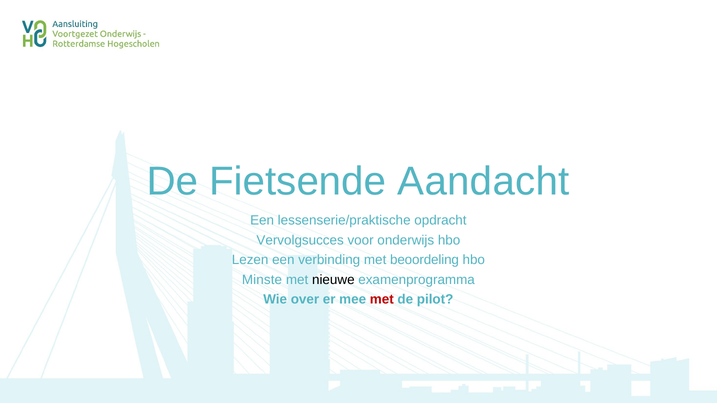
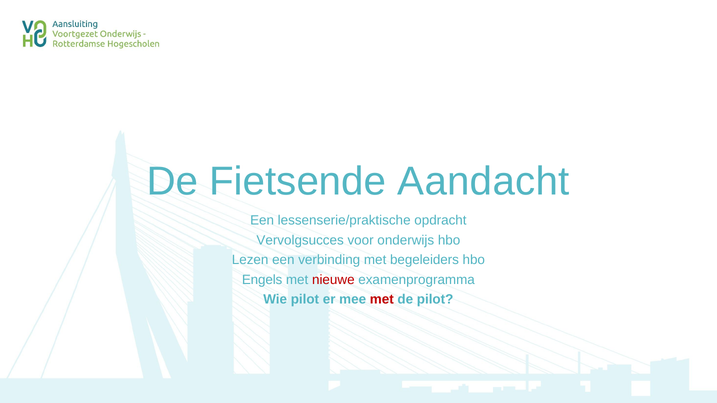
beoordeling: beoordeling -> begeleiders (424, 260)
Minste: Minste -> Engels (262, 280)
nieuwe colour: black -> red (333, 280)
Wie over: over -> pilot (305, 300)
